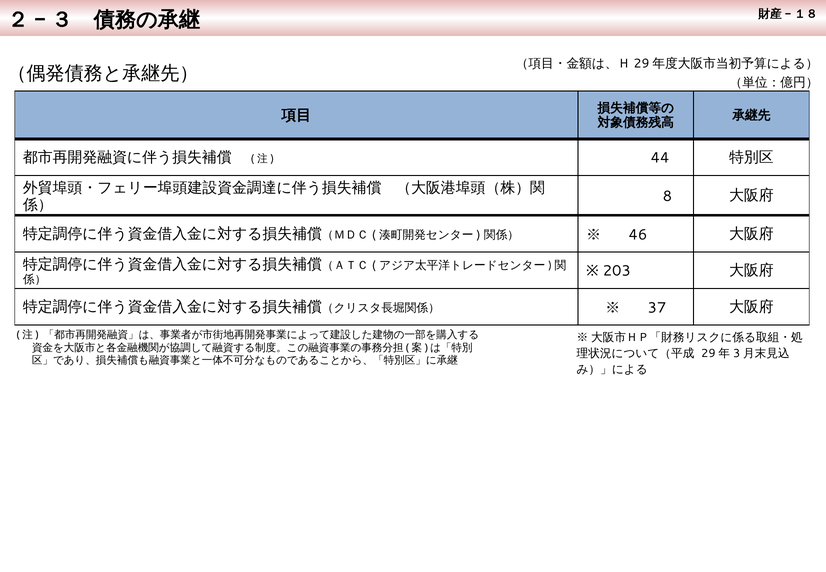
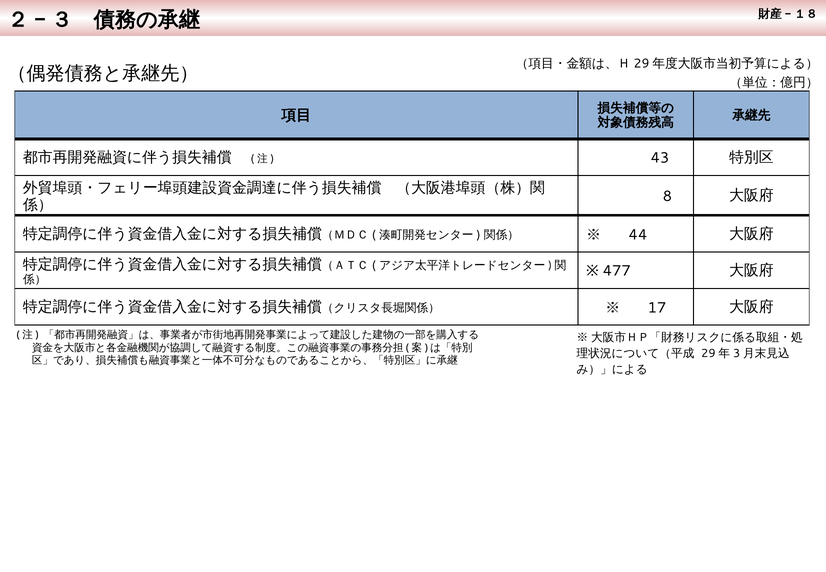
44: 44 -> 43 (660, 158)
46: 46 -> 44 (638, 235)
203: 203 -> 477 (617, 271)
37: 37 -> 17 (657, 308)
